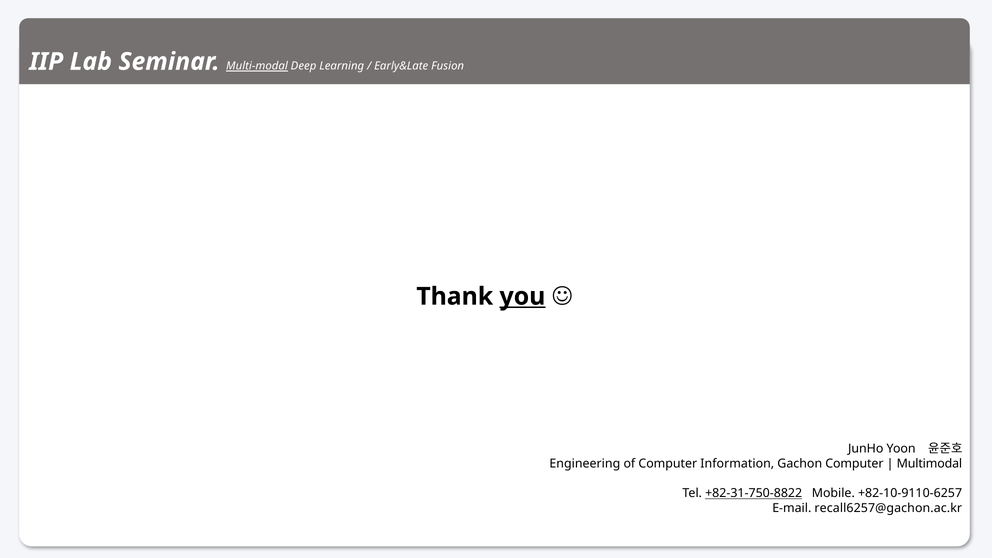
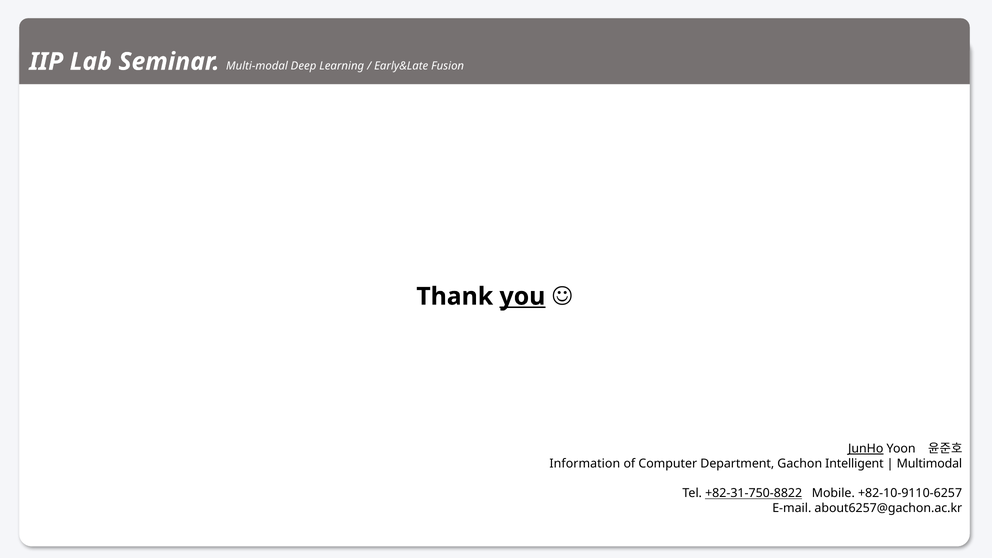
Multi-modal underline: present -> none (257, 66)
JunHo underline: none -> present (866, 449)
Engineering: Engineering -> Information (585, 464)
Information: Information -> Department (737, 464)
Gachon Computer: Computer -> Intelligent (854, 464)
recall6257@gachon.ac.kr: recall6257@gachon.ac.kr -> about6257@gachon.ac.kr (888, 508)
